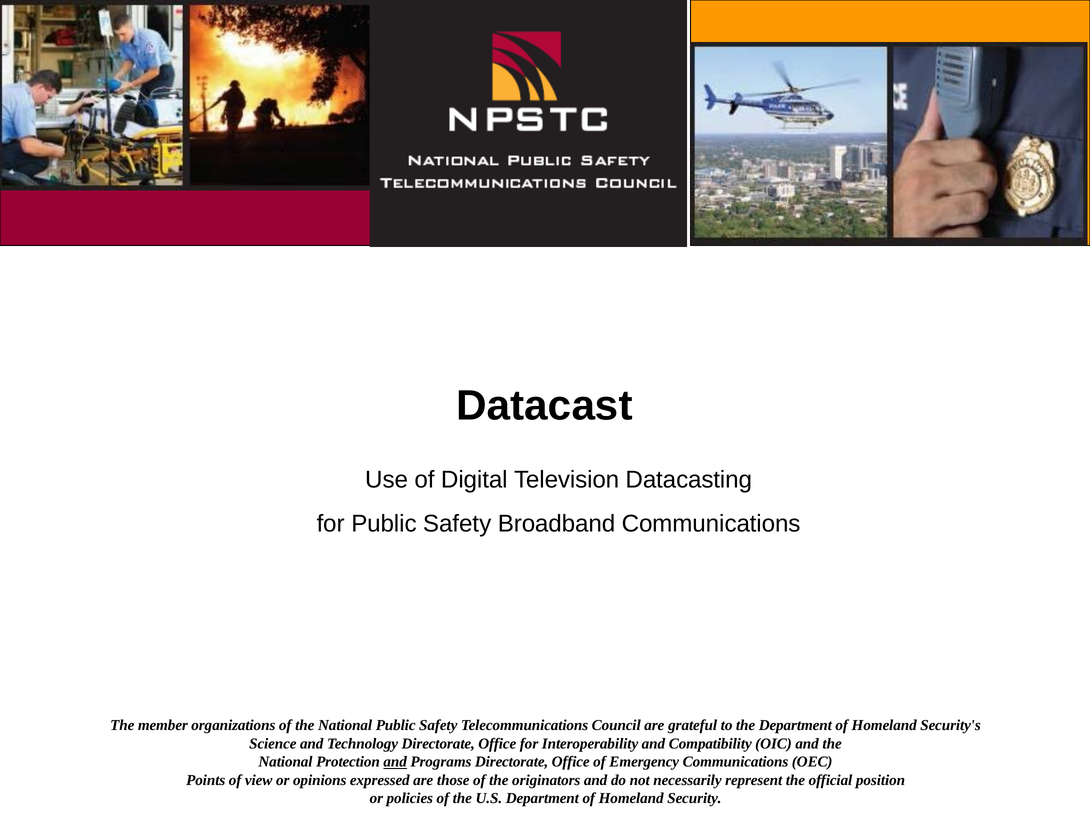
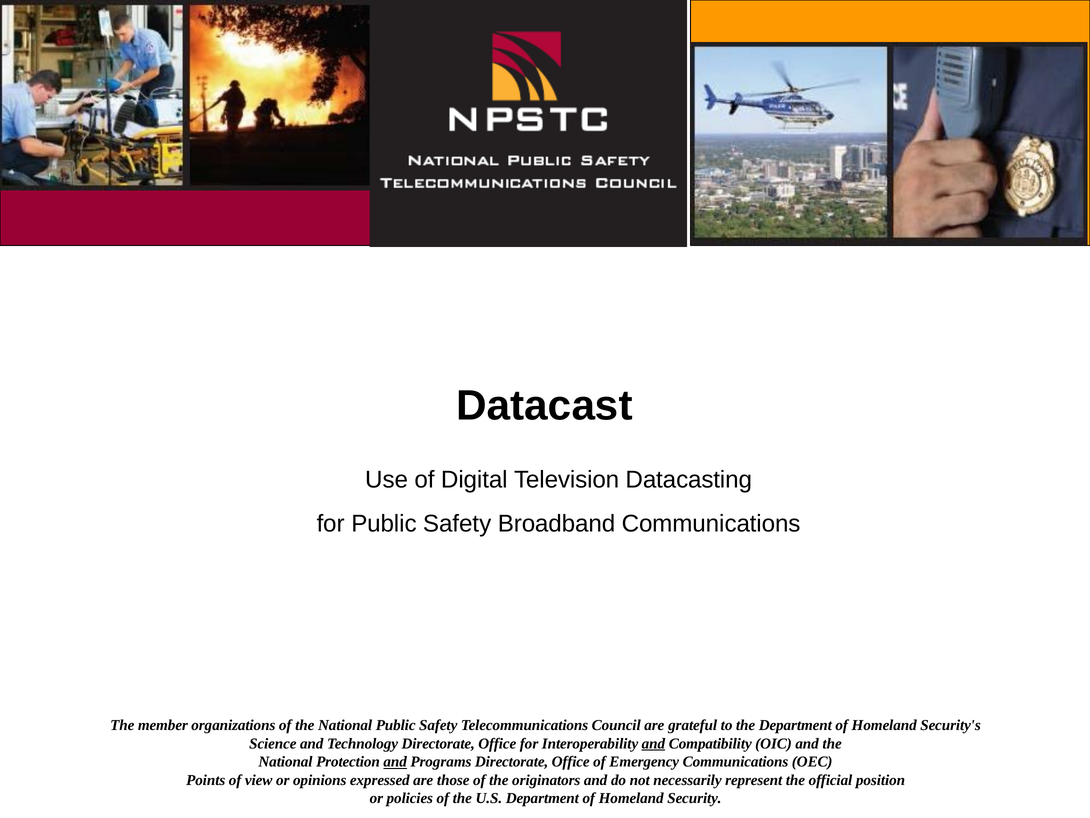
and underline: none -> present (653, 743)
